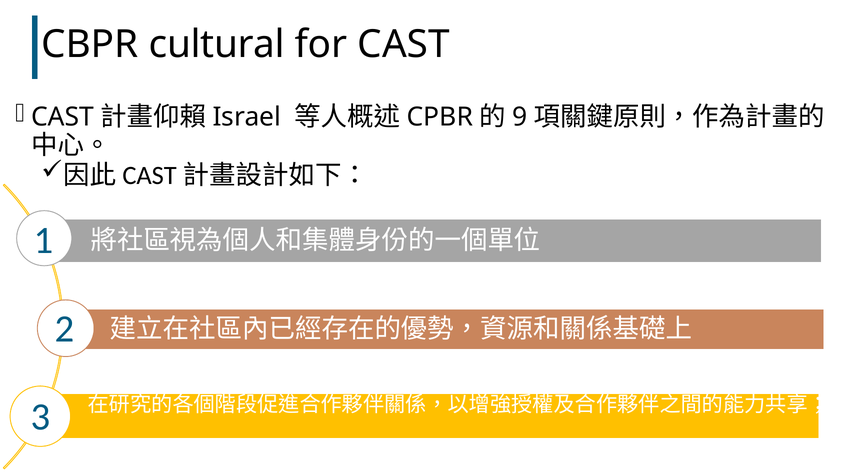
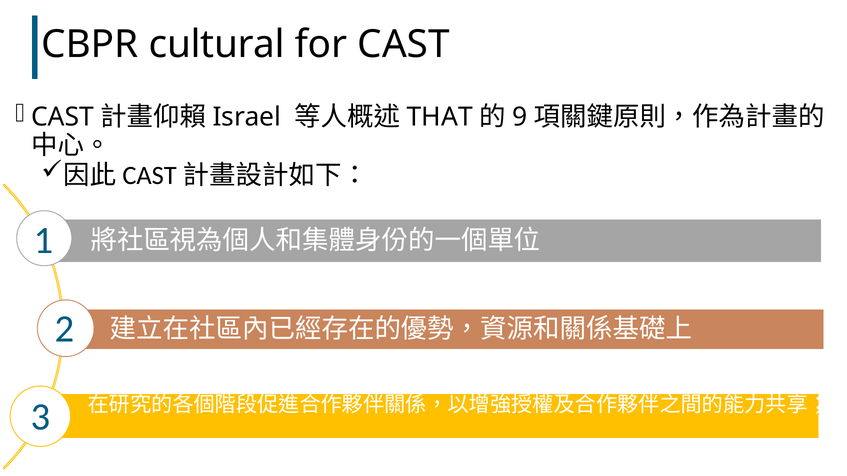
CPBR: CPBR -> THAT (440, 117)
